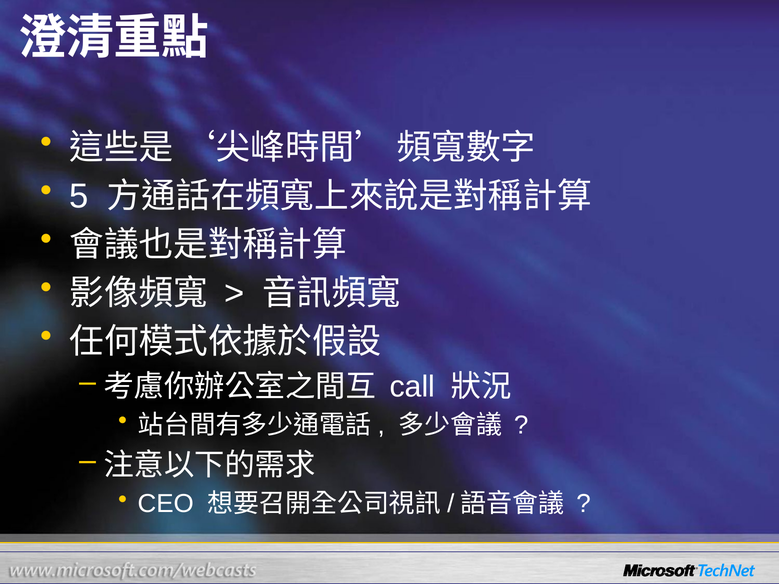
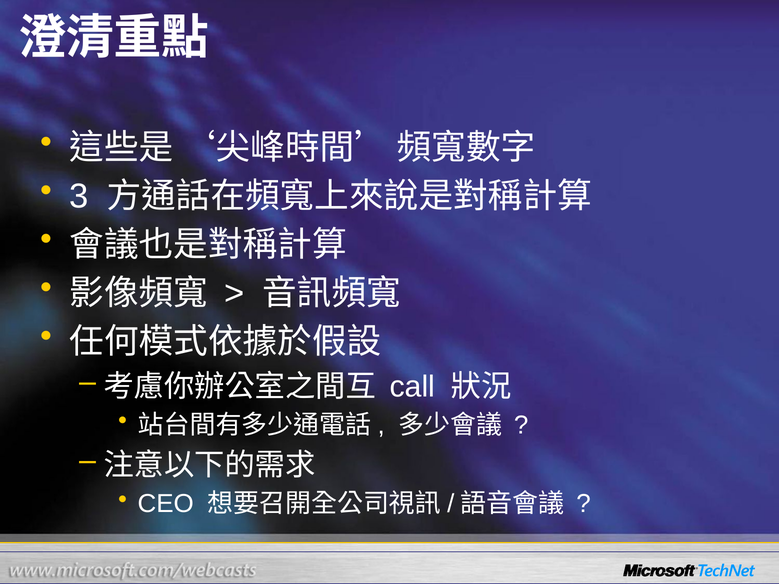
5: 5 -> 3 (79, 196)
